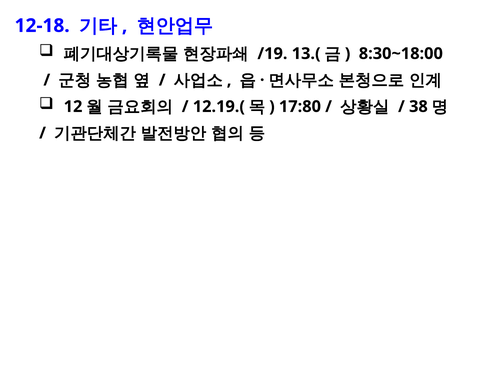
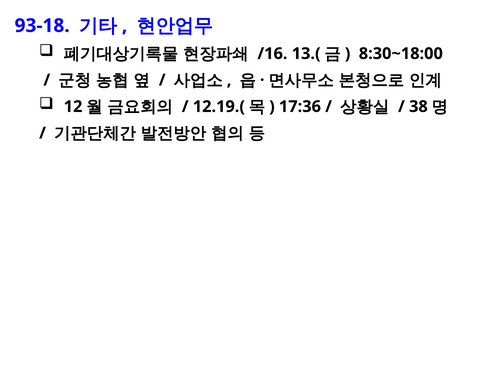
12-18: 12-18 -> 93-18 (42, 26)
/19: /19 -> /16 (272, 54)
17:80: 17:80 -> 17:36 (300, 107)
